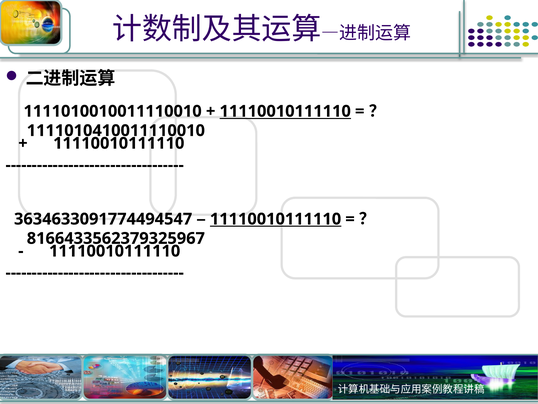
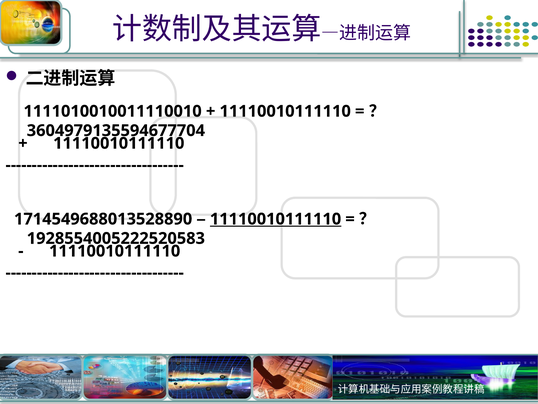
11110010111110 underline: present -> none (285, 111)
1111010410011110010: 1111010410011110010 -> 3604979135594677704 (116, 130)
3634633091774494547: 3634633091774494547 -> 1714549688013528890 (103, 219)
8166433562379325967: 8166433562379325967 -> 1928554005222520583 (116, 238)
